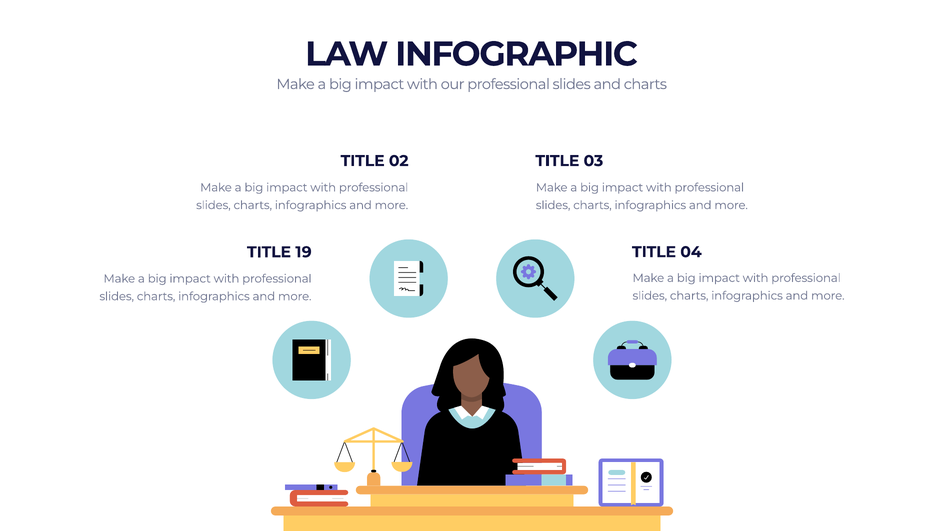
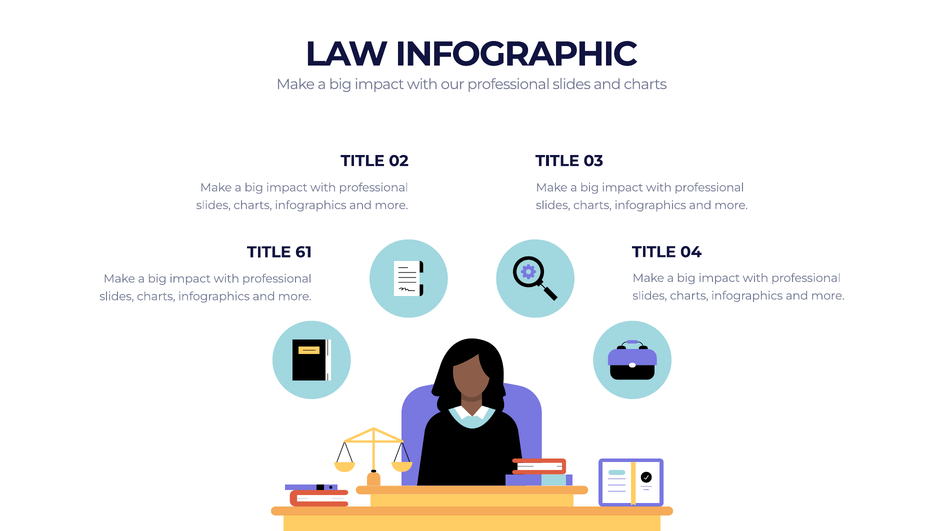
19: 19 -> 61 (304, 252)
